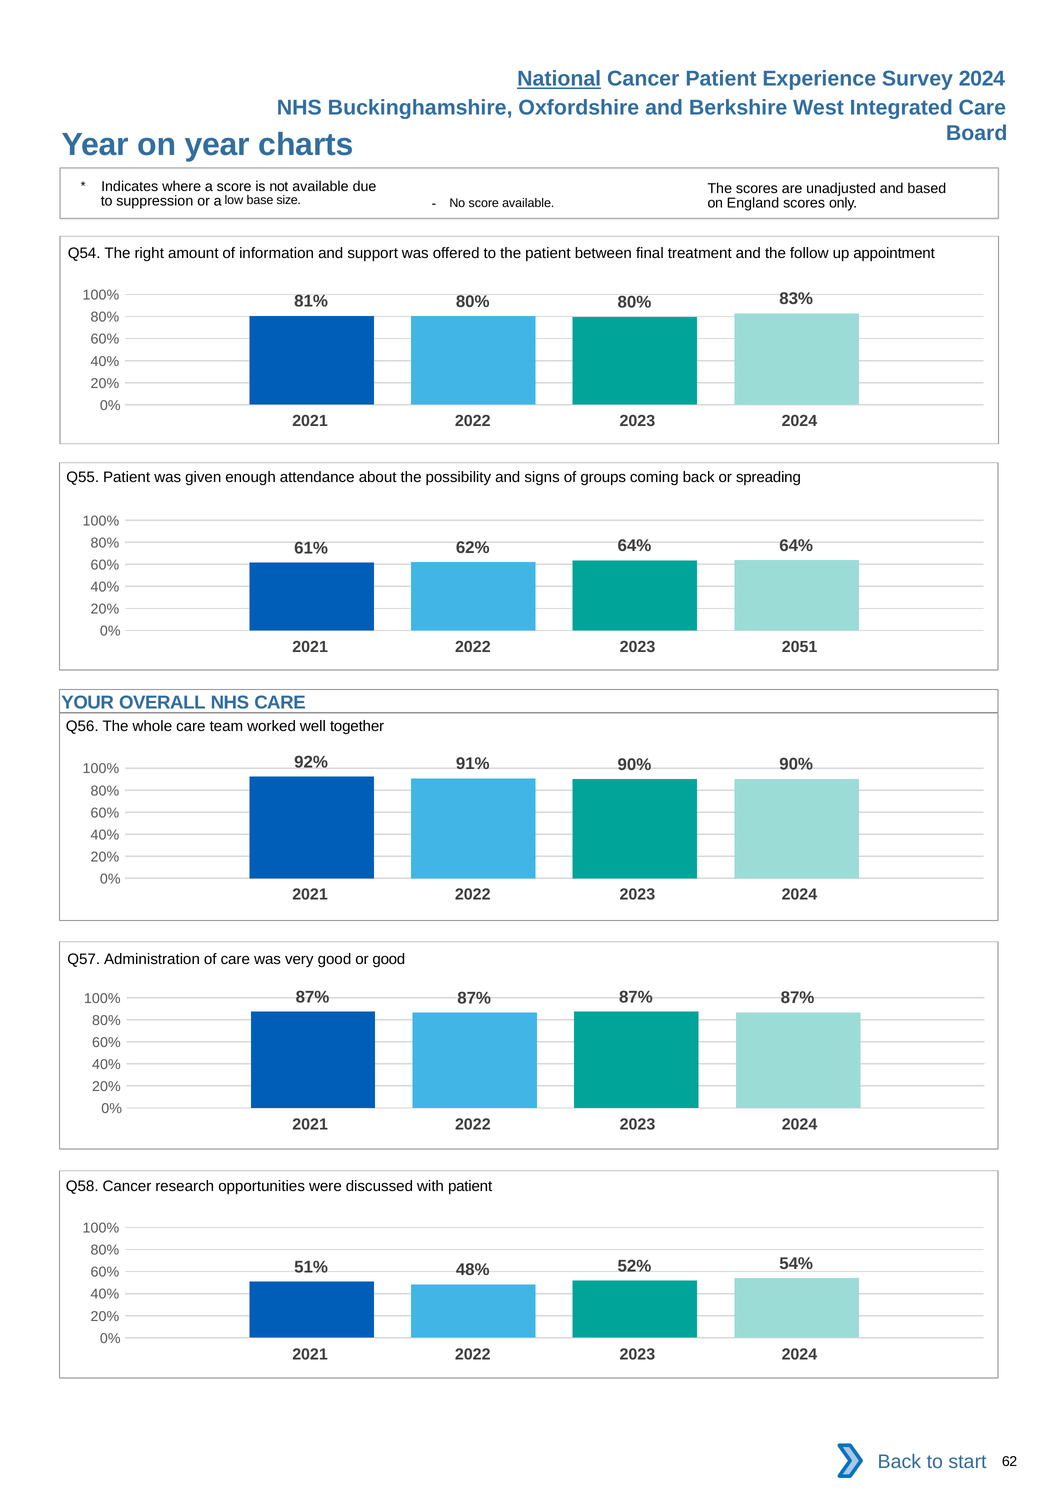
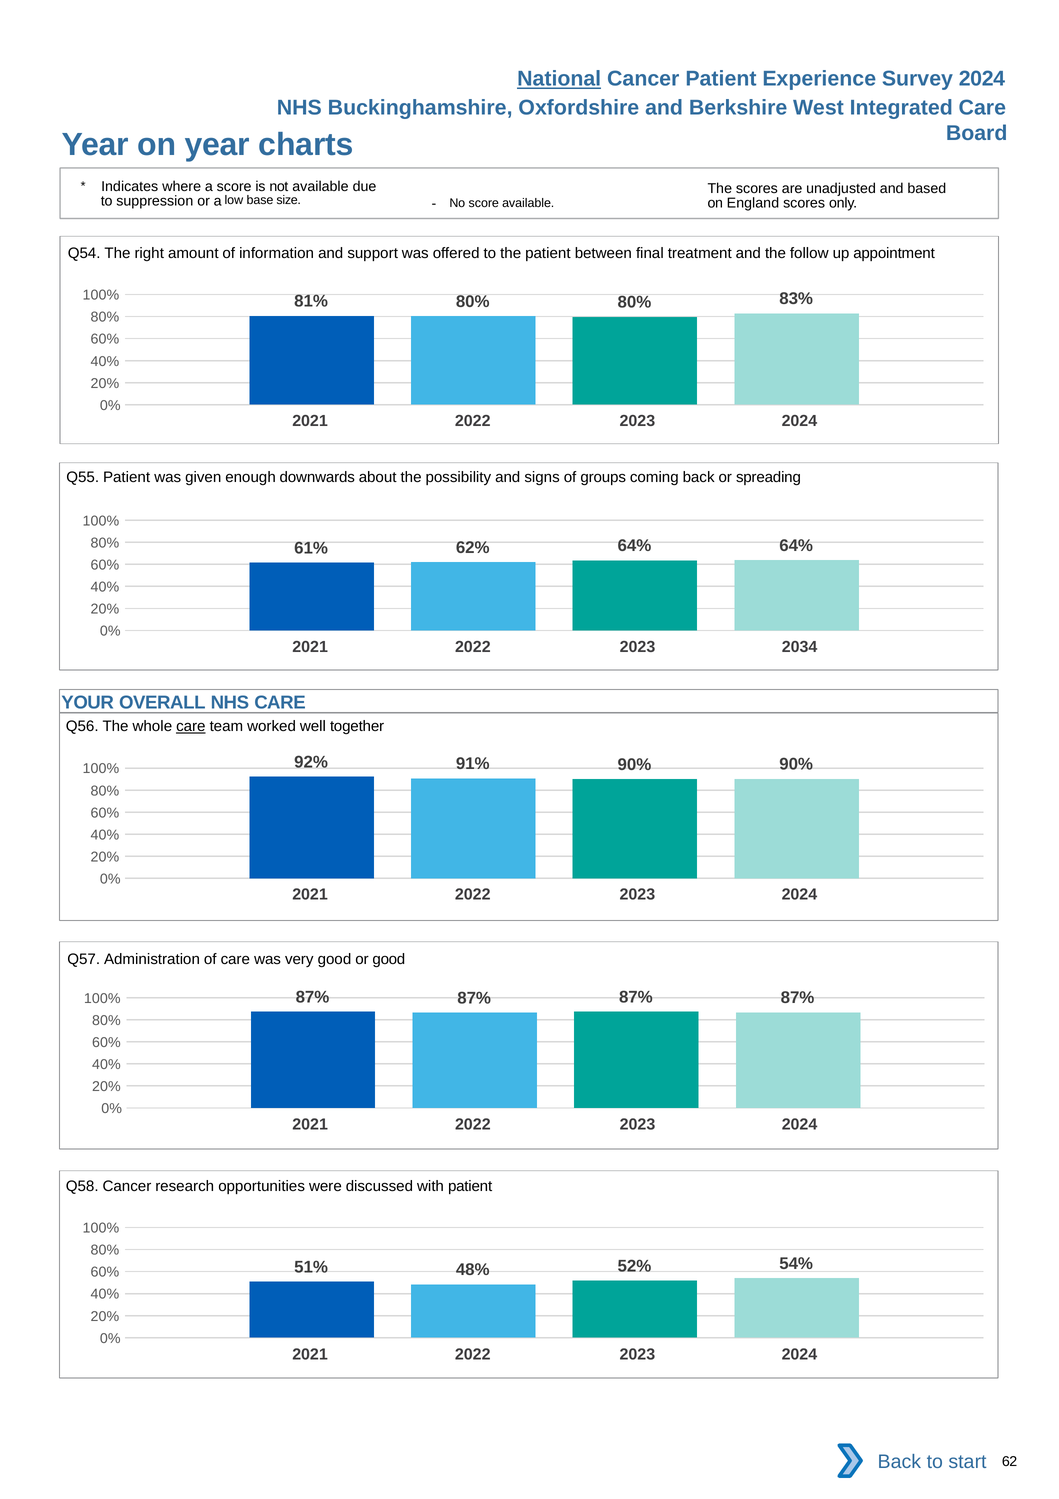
attendance: attendance -> downwards (317, 477)
2051: 2051 -> 2034 (800, 647)
care underline: none -> present (191, 726)
